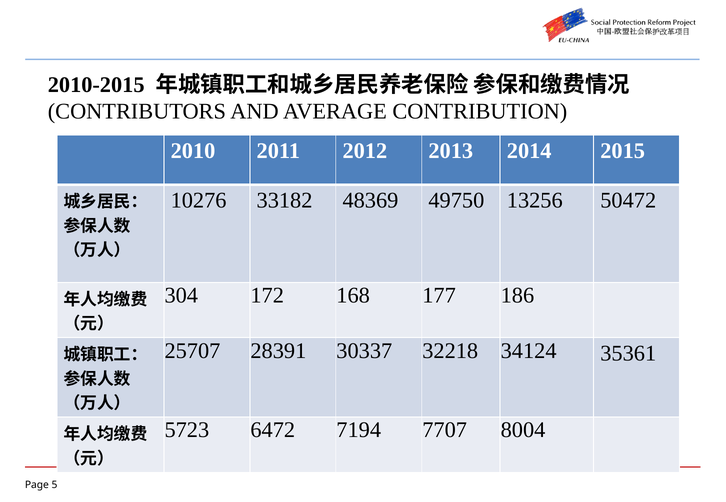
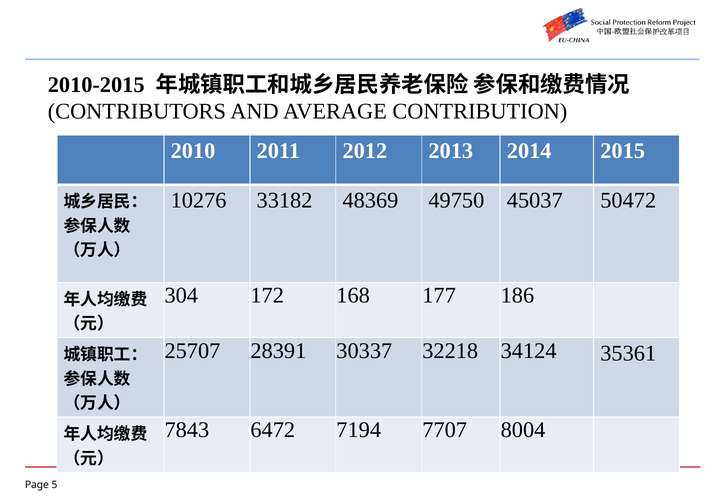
13256: 13256 -> 45037 (535, 201)
5723: 5723 -> 7843 (187, 431)
